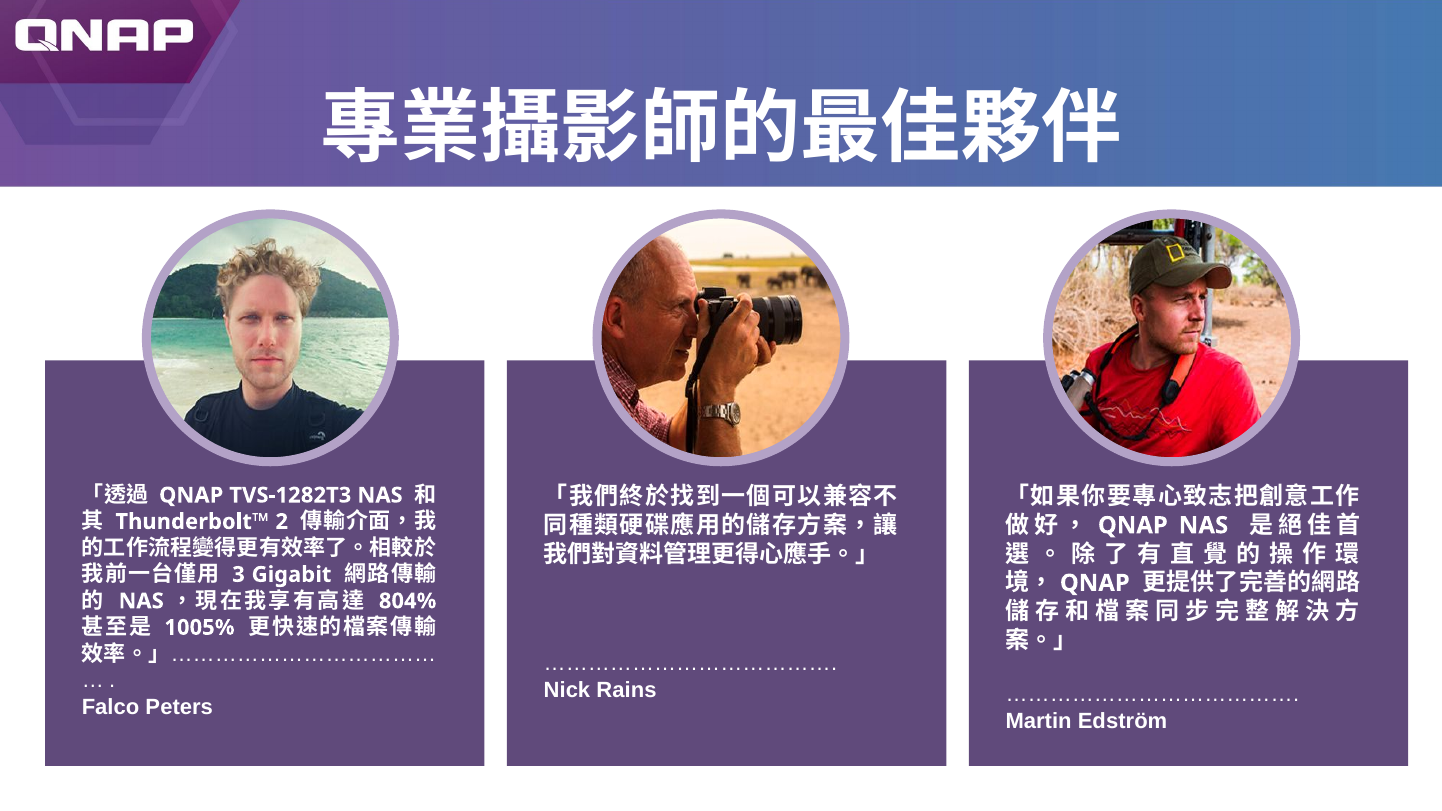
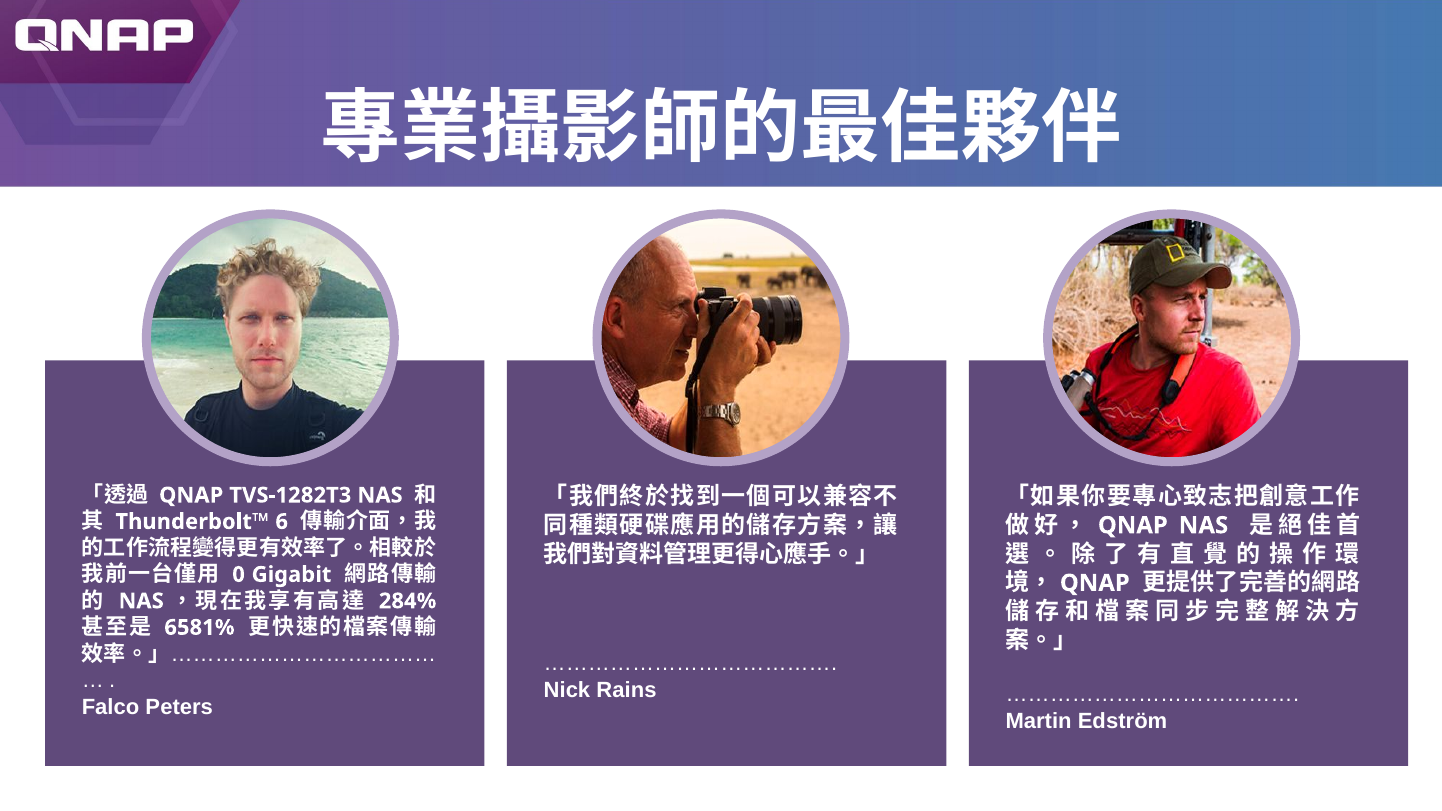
2: 2 -> 6 (282, 522)
3: 3 -> 0 (239, 575)
804%: 804% -> 284% (408, 601)
1005%: 1005% -> 6581% (199, 628)
